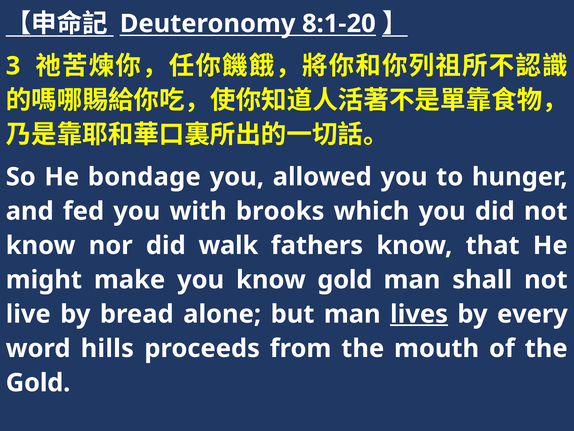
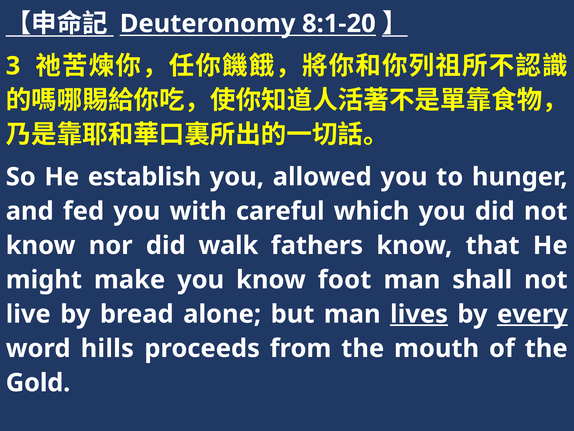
bondage: bondage -> establish (145, 177)
brooks: brooks -> careful (280, 211)
know gold: gold -> foot (345, 280)
every underline: none -> present (532, 314)
